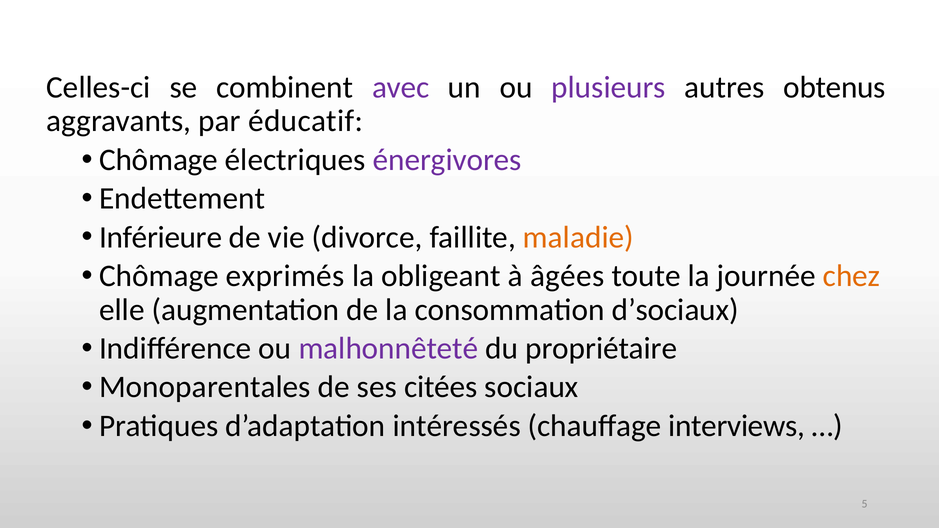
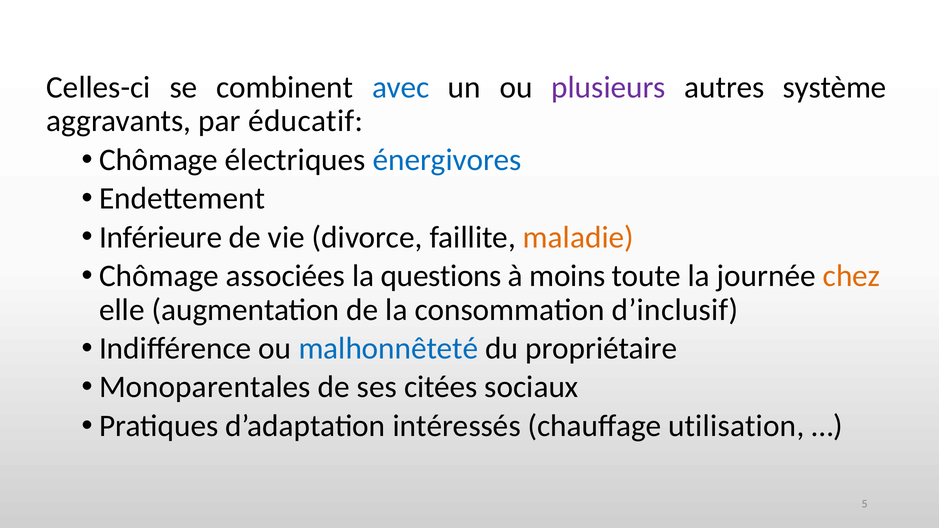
avec colour: purple -> blue (401, 87)
obtenus: obtenus -> système (835, 87)
énergivores colour: purple -> blue (447, 160)
exprimés: exprimés -> associées (285, 276)
obligeant: obligeant -> questions (441, 276)
âgées: âgées -> moins (568, 276)
d’sociaux: d’sociaux -> d’inclusif (675, 310)
malhonnêteté colour: purple -> blue (388, 349)
interviews: interviews -> utilisation (736, 426)
